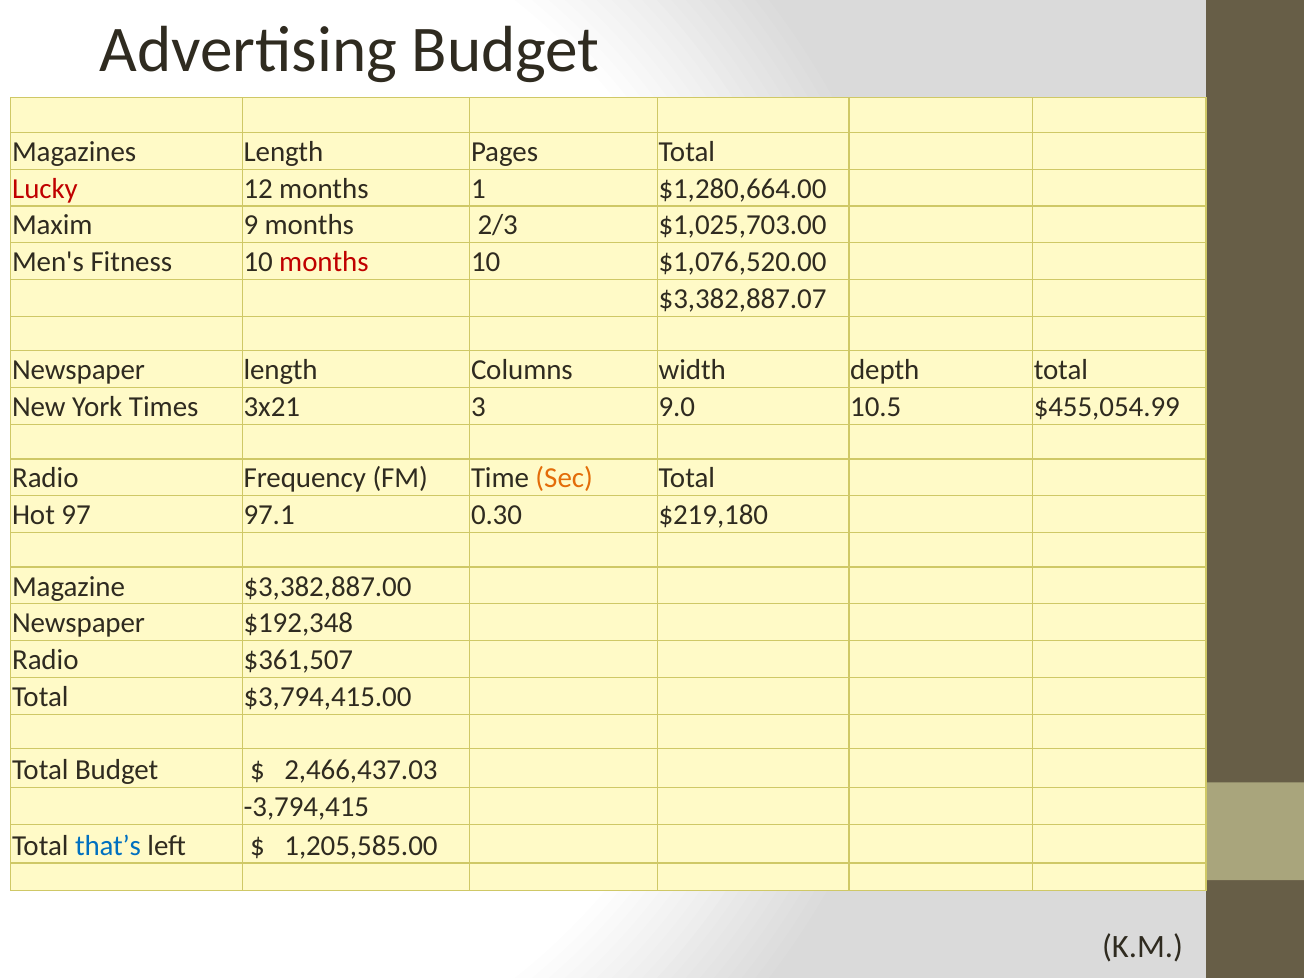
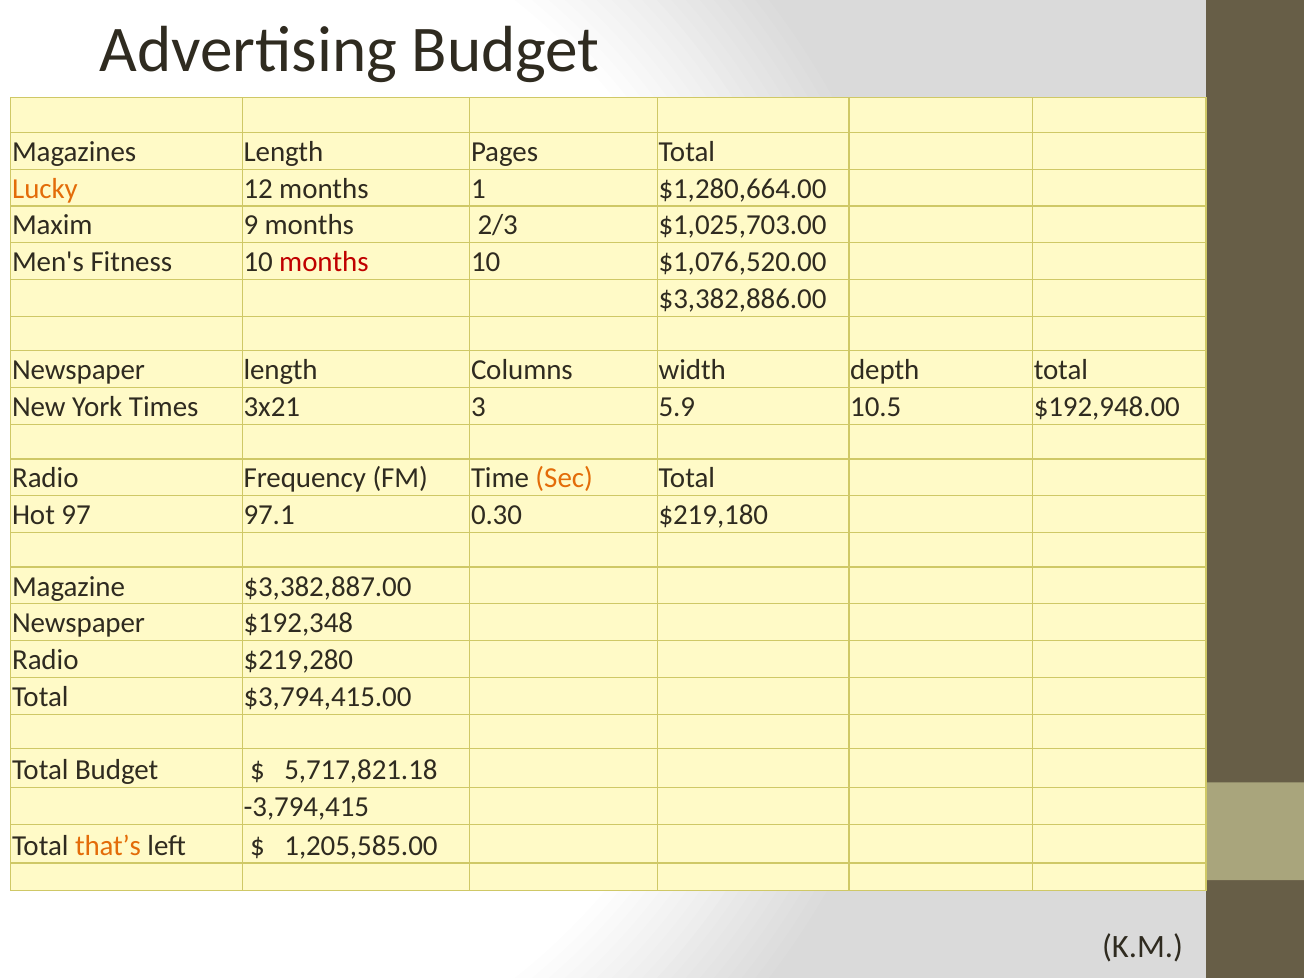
Lucky colour: red -> orange (45, 189)
$3,382,887.07: $3,382,887.07 -> $3,382,886.00 (743, 299)
9.0: 9.0 -> 5.9 (677, 407)
$455,054.99: $455,054.99 -> $192,948.00 (1107, 407)
$361,507: $361,507 -> $219,280 (298, 660)
2,466,437.03: 2,466,437.03 -> 5,717,821.18 (361, 770)
that’s colour: blue -> orange (108, 846)
